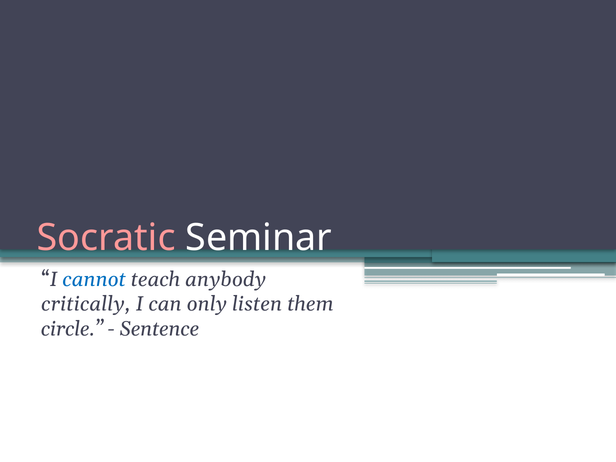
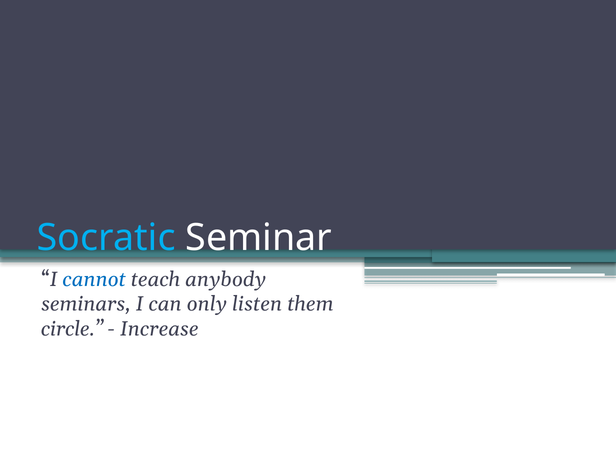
Socratic colour: pink -> light blue (106, 238)
critically: critically -> seminars (86, 304)
Sentence: Sentence -> Increase (159, 329)
